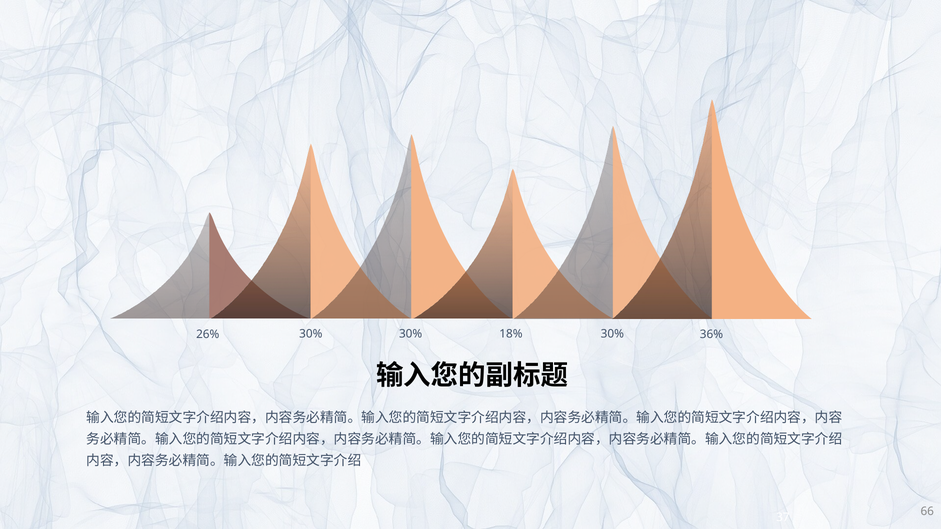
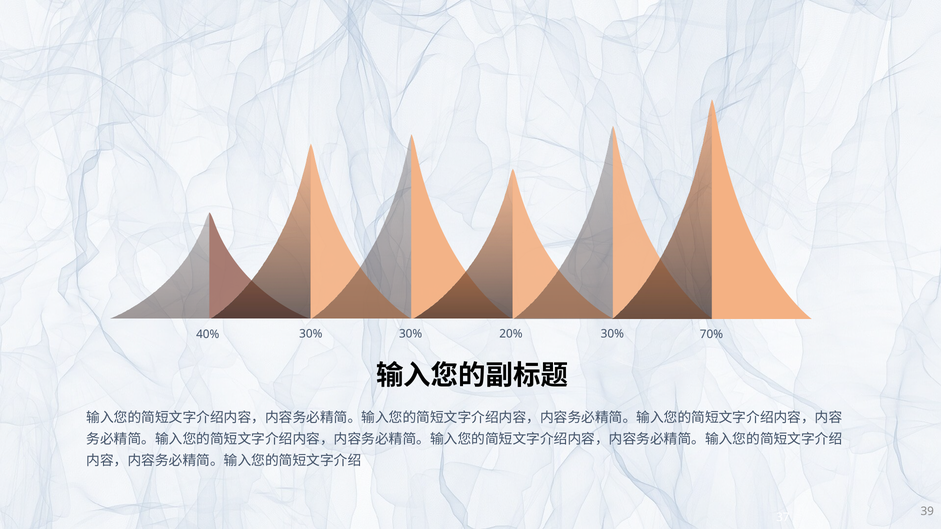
26%: 26% -> 40% (208, 334)
18%: 18% -> 20% (511, 334)
36%: 36% -> 70% (711, 334)
66: 66 -> 39 (927, 512)
